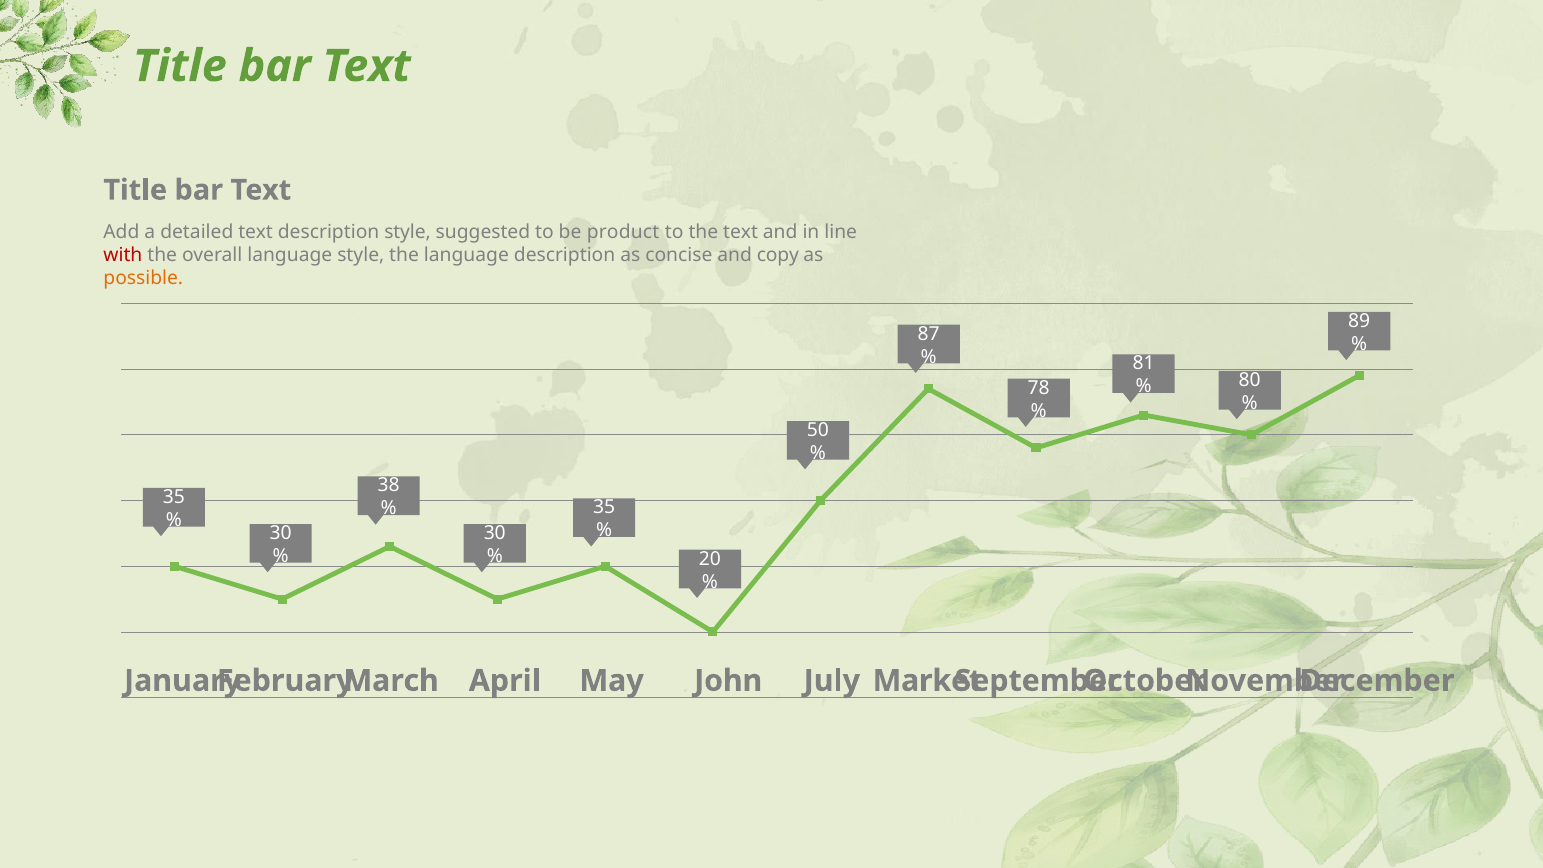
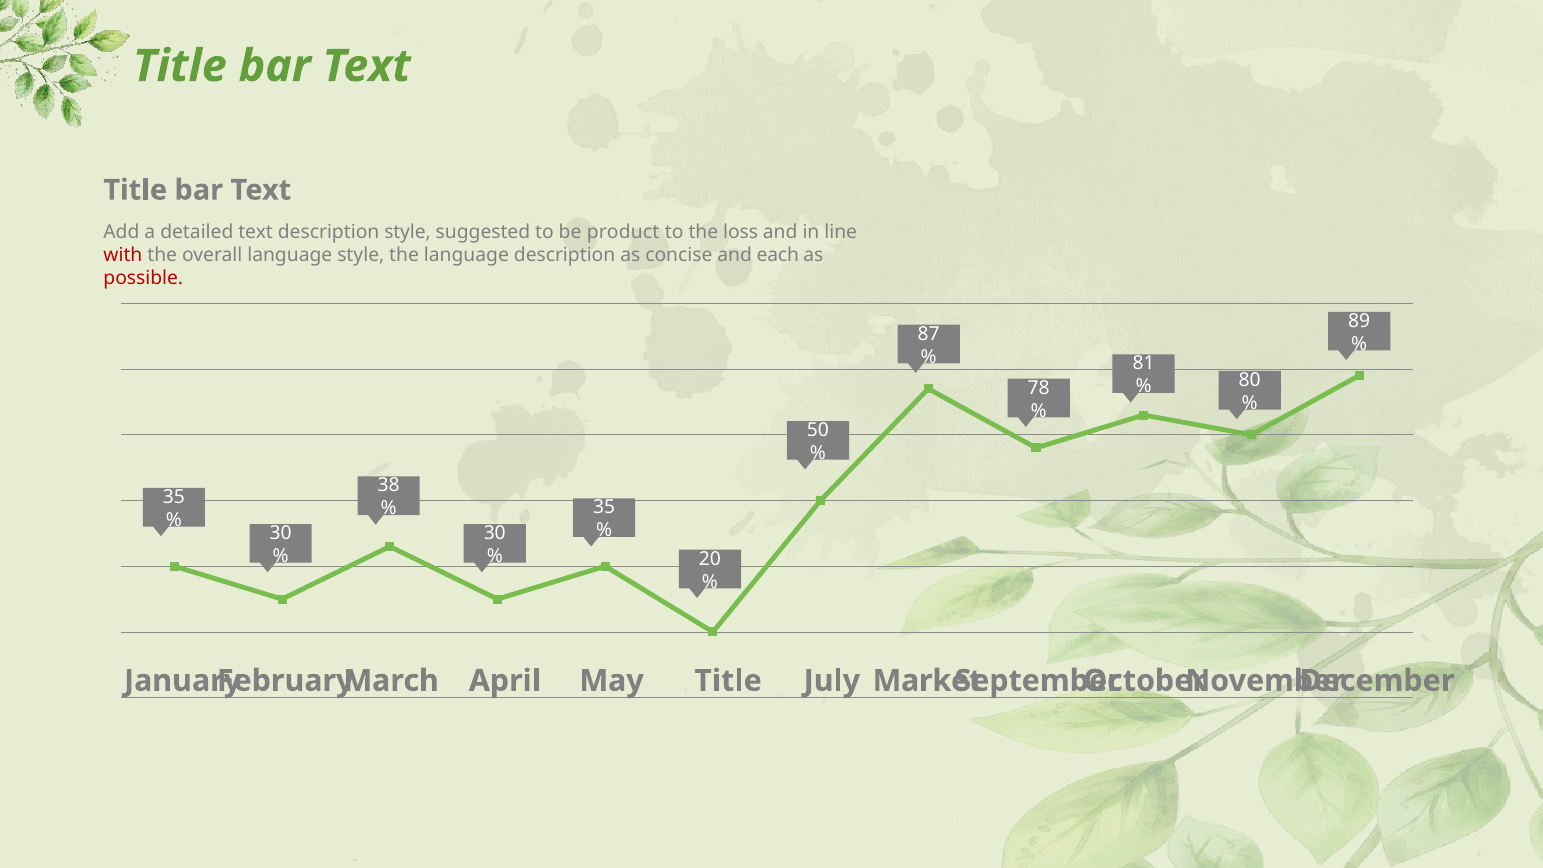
the text: text -> loss (741, 232)
copy: copy -> each (778, 255)
possible colour: orange -> red (143, 278)
May John: John -> Title (728, 681)
